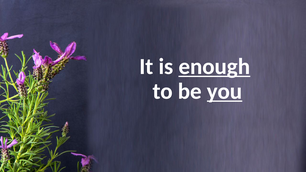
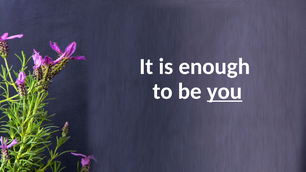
enough underline: present -> none (214, 67)
